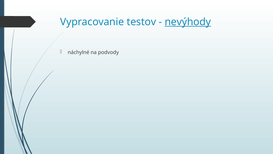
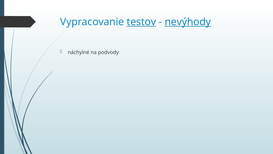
testov underline: none -> present (141, 22)
